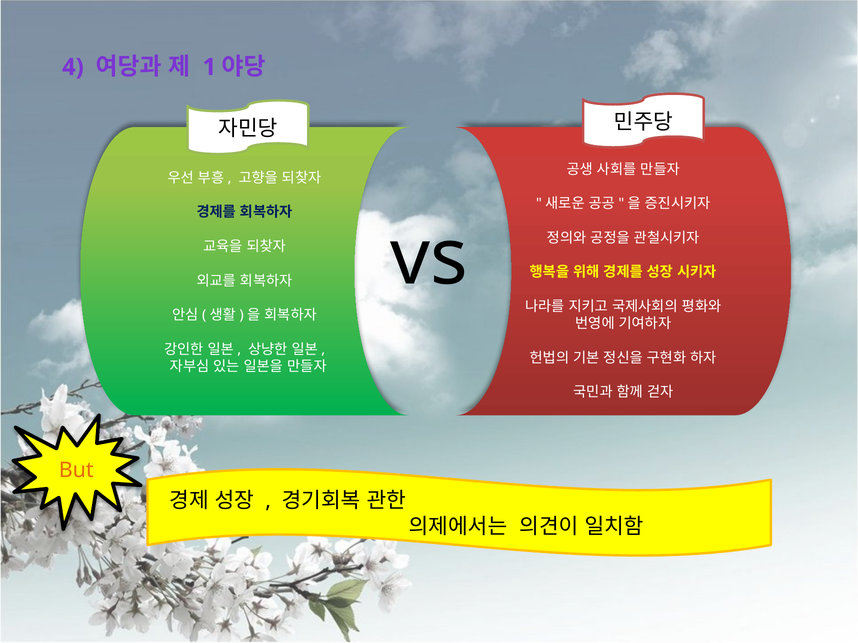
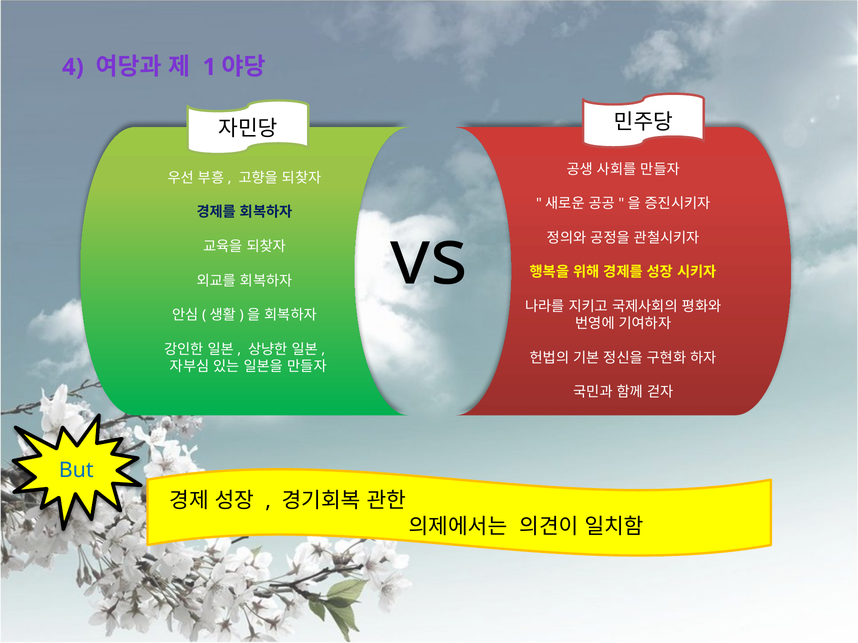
But colour: orange -> blue (76, 470)
